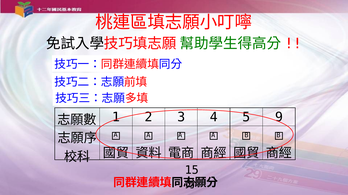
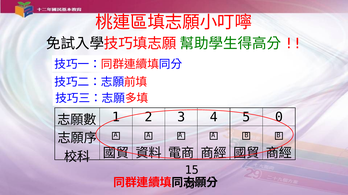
9: 9 -> 0 (279, 117)
